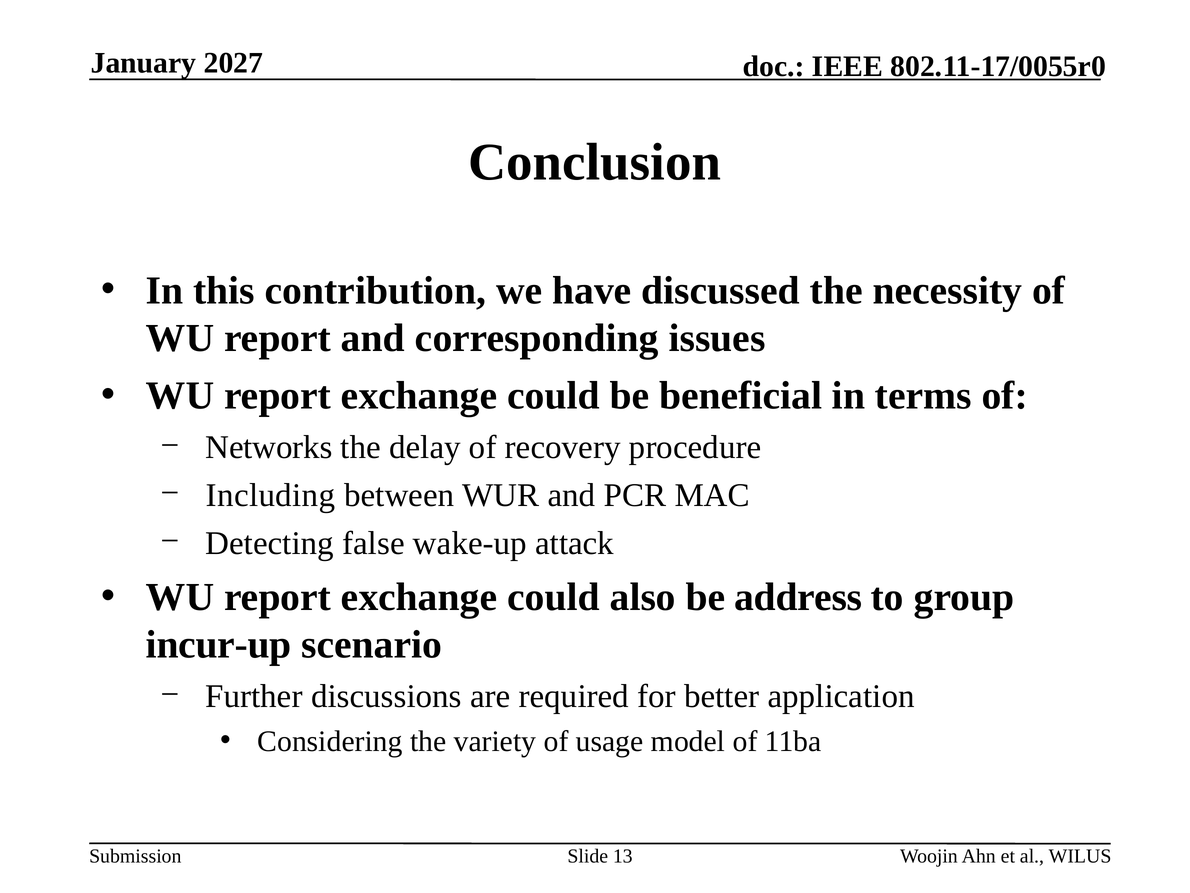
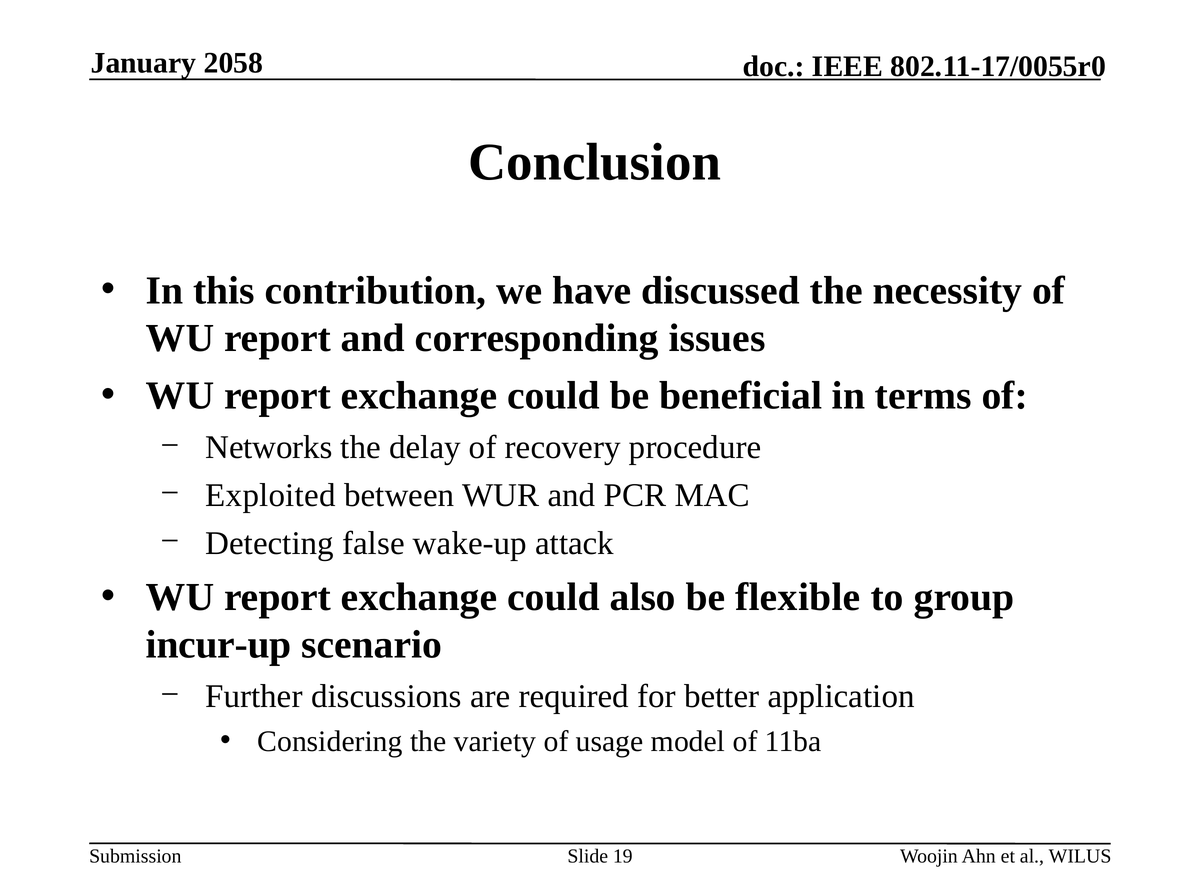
2027: 2027 -> 2058 (233, 63)
Including: Including -> Exploited (271, 495)
address: address -> flexible (798, 597)
13: 13 -> 19 (623, 856)
